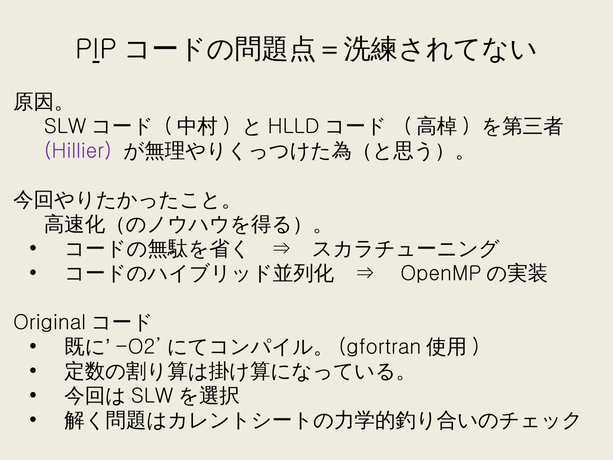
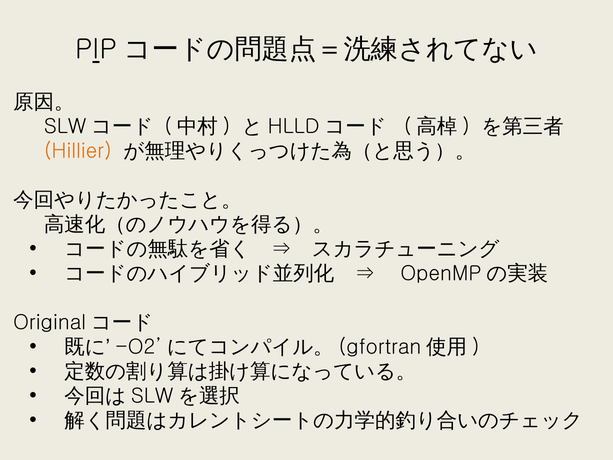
Hillier colour: purple -> orange (78, 151)
